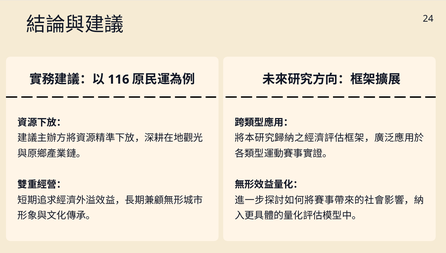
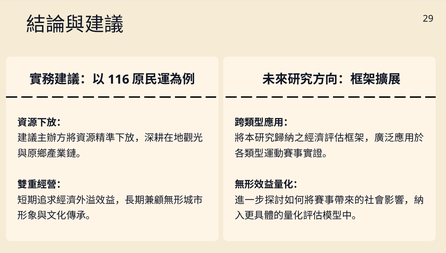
24: 24 -> 29 (428, 19)
